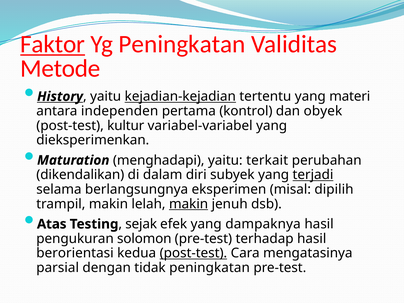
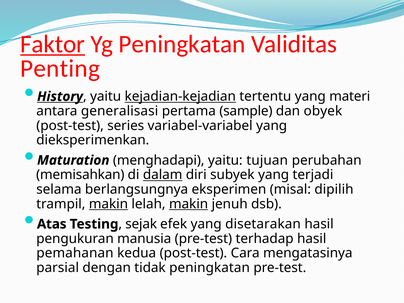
Metode: Metode -> Penting (60, 68)
independen: independen -> generalisasi (120, 111)
kontrol: kontrol -> sample (246, 111)
kultur: kultur -> series (126, 126)
terkait: terkait -> tujuan (267, 160)
dikendalikan: dikendalikan -> memisahkan (80, 175)
dalam underline: none -> present (163, 175)
terjadi underline: present -> none (313, 175)
makin underline: none -> present (108, 204)
dampaknya: dampaknya -> disetarakan (263, 224)
solomon: solomon -> manusia (144, 239)
berorientasi: berorientasi -> pemahanan (75, 253)
post-test underline: present -> none (193, 253)
